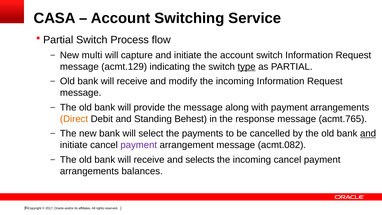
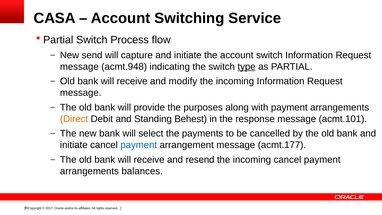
multi: multi -> send (92, 55)
acmt.129: acmt.129 -> acmt.948 (124, 67)
the message: message -> purposes (203, 107)
acmt.765: acmt.765 -> acmt.101 (343, 119)
and underline: present -> none (368, 133)
payment colour: purple -> blue (139, 145)
acmt.082: acmt.082 -> acmt.177 (282, 145)
selects: selects -> resend (200, 160)
